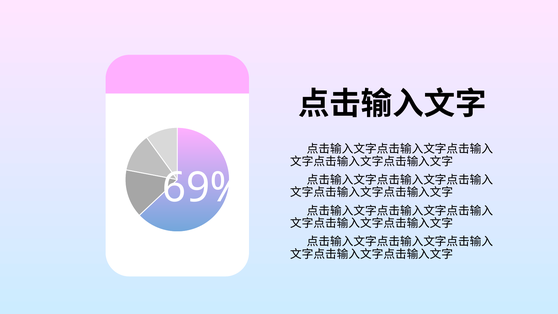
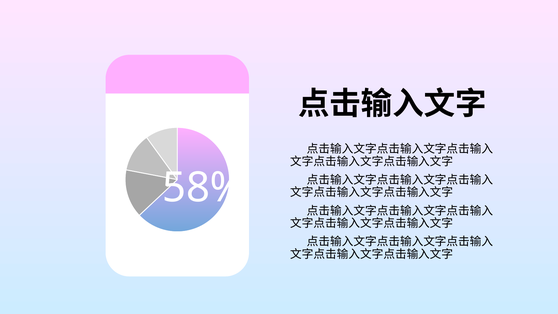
69%: 69% -> 58% (203, 188)
